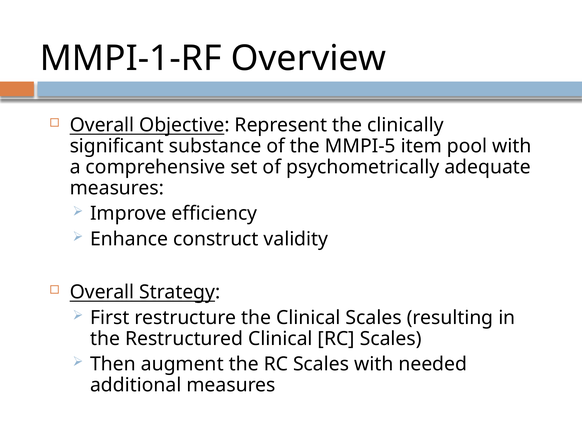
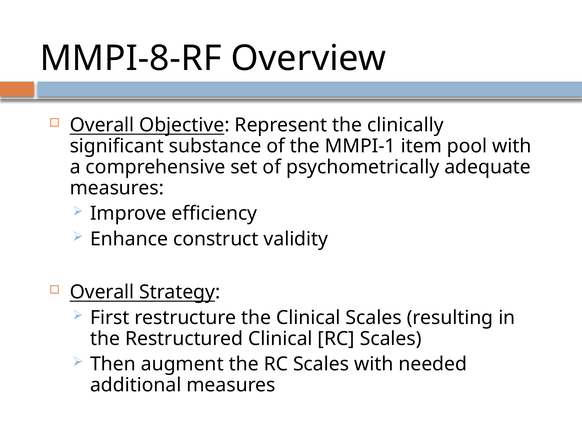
MMPI-1-RF: MMPI-1-RF -> MMPI-8-RF (131, 58)
MMPI-5: MMPI-5 -> MMPI-1 (360, 146)
